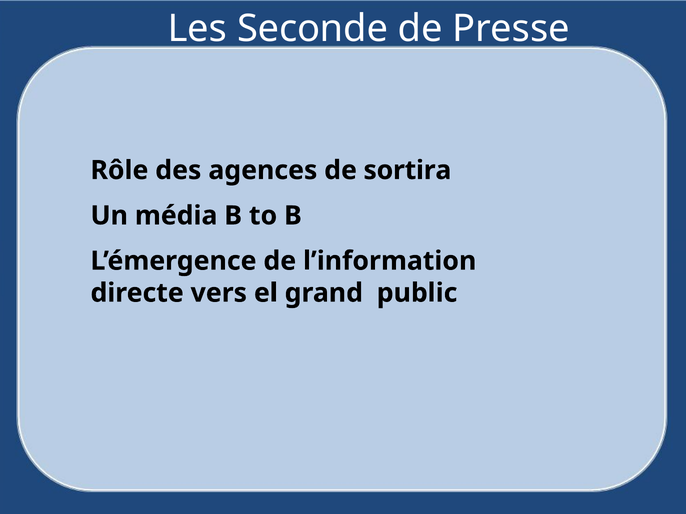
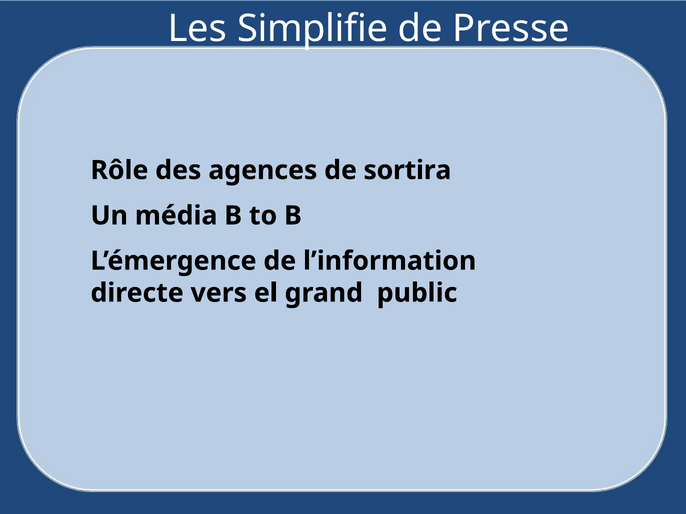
Seconde: Seconde -> Simplifie (313, 29)
